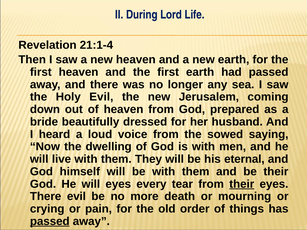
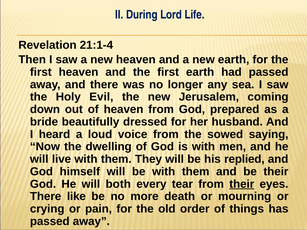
eternal: eternal -> replied (244, 159)
will eyes: eyes -> both (118, 184)
There evil: evil -> like (76, 197)
passed underline: present -> none (50, 222)
